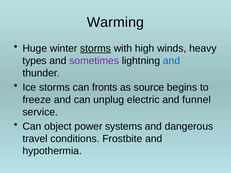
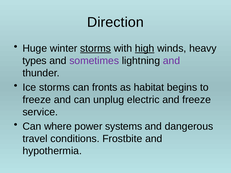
Warming: Warming -> Direction (115, 22)
high underline: none -> present (145, 48)
and colour: blue -> purple (172, 61)
source: source -> habitat (149, 87)
and funnel: funnel -> freeze (197, 100)
object: object -> where (58, 127)
